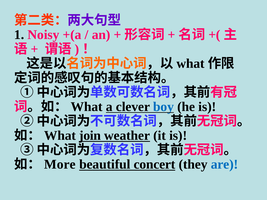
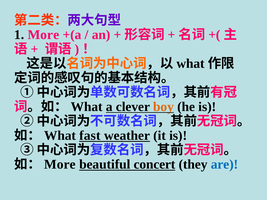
1 Noisy: Noisy -> More (43, 35)
boy colour: blue -> orange (163, 107)
join: join -> fast (90, 136)
